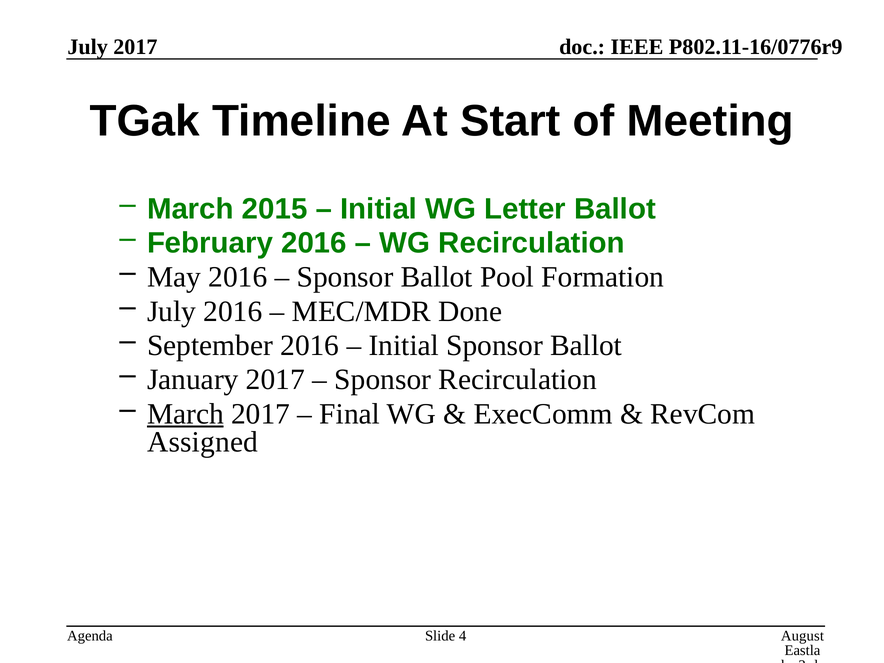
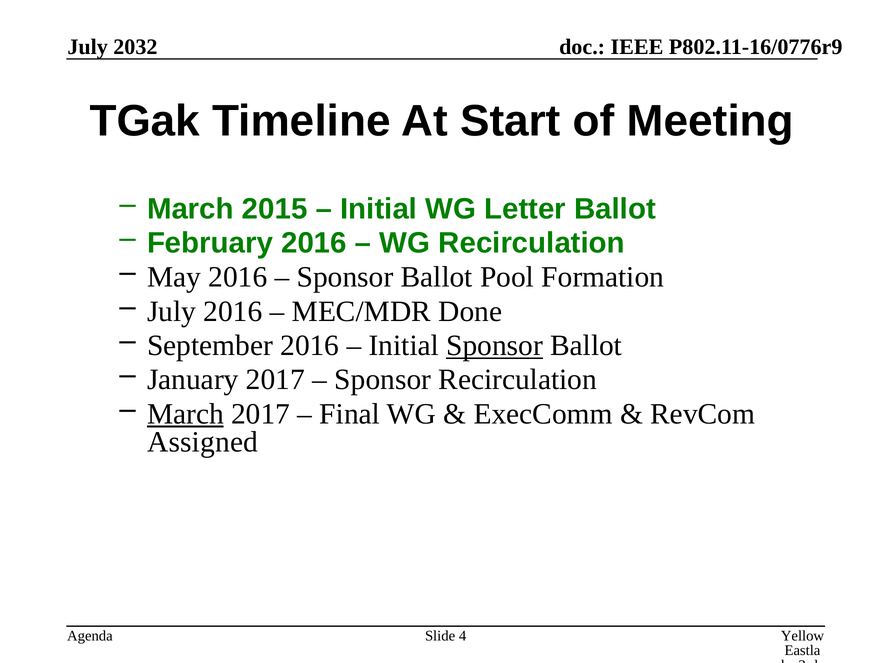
July 2017: 2017 -> 2032 (135, 47)
Sponsor underline: none -> present (495, 346)
August: August -> Yellow (803, 636)
